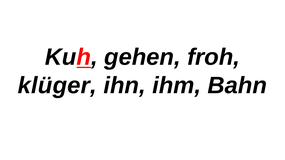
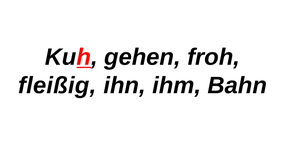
klüger: klüger -> fleißig (57, 86)
